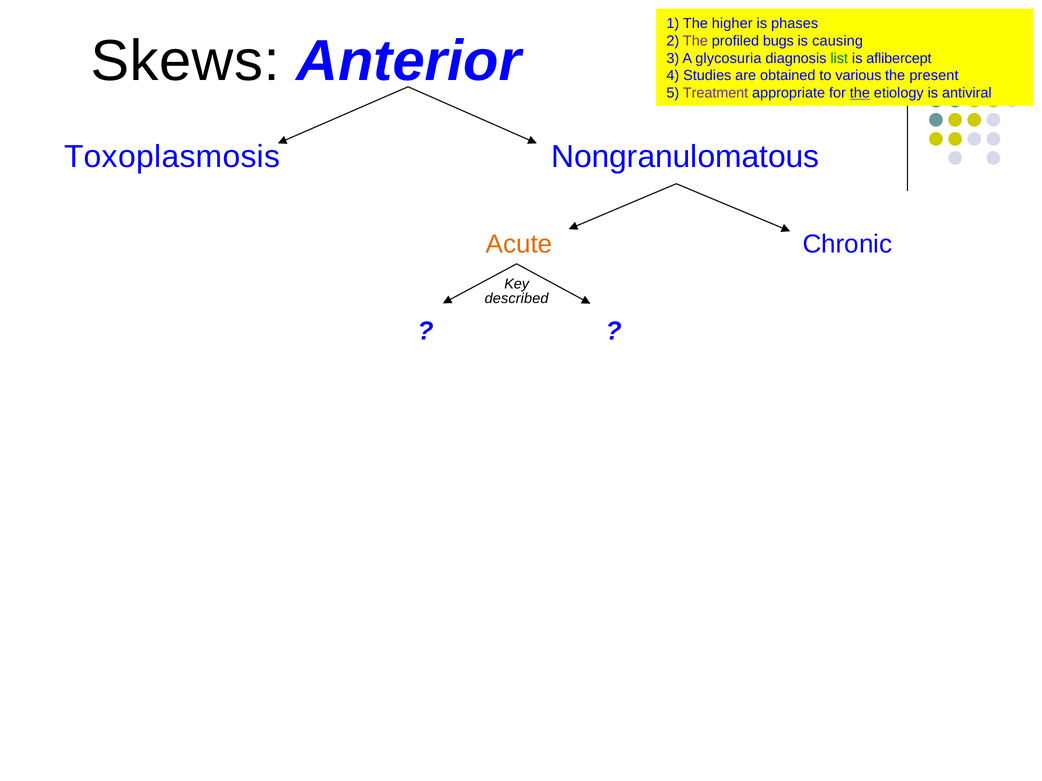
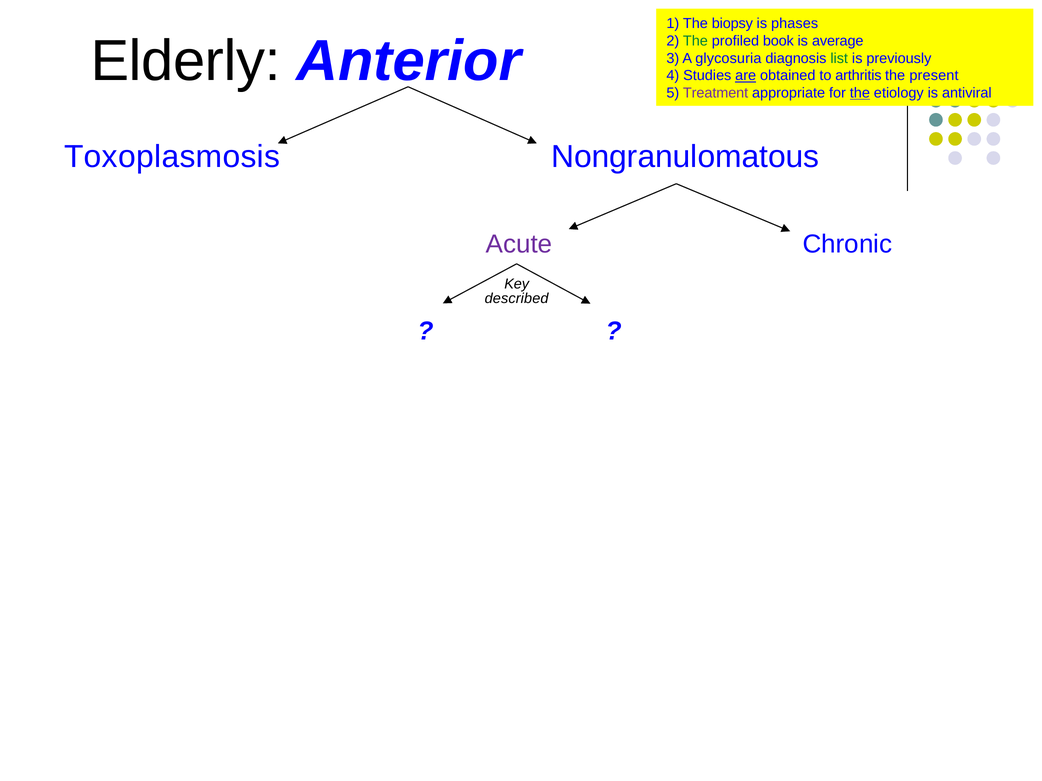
higher: higher -> biopsy (732, 23)
The colour: purple -> green (695, 41)
bugs: bugs -> book (778, 41)
causing: causing -> average (838, 41)
Skews: Skews -> Elderly (186, 61)
aflibercept: aflibercept -> previously (899, 58)
are underline: none -> present (746, 76)
various: various -> arthritis (858, 76)
Acute colour: orange -> purple (519, 244)
